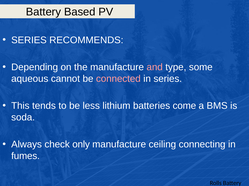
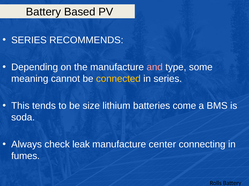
aqueous: aqueous -> meaning (30, 79)
connected colour: pink -> yellow (118, 79)
less: less -> size (91, 106)
only: only -> leak (81, 145)
ceiling: ceiling -> center (162, 145)
